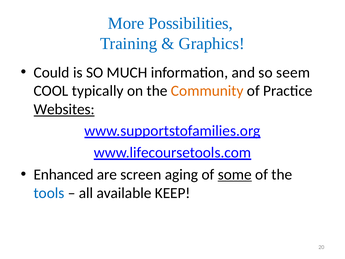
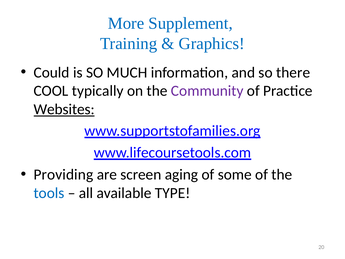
Possibilities: Possibilities -> Supplement (191, 23)
seem: seem -> there (293, 72)
Community colour: orange -> purple (207, 91)
Enhanced: Enhanced -> Providing (63, 174)
some underline: present -> none (235, 174)
KEEP: KEEP -> TYPE (173, 193)
